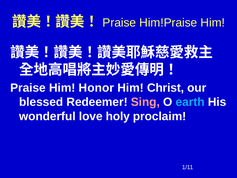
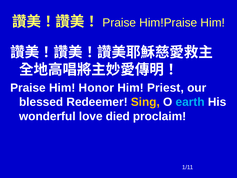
Christ: Christ -> Priest (165, 88)
Sing colour: pink -> yellow (145, 102)
holy: holy -> died (118, 116)
